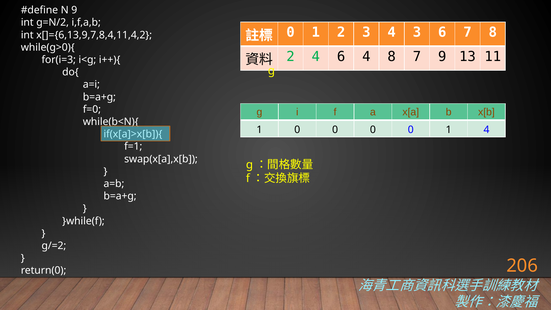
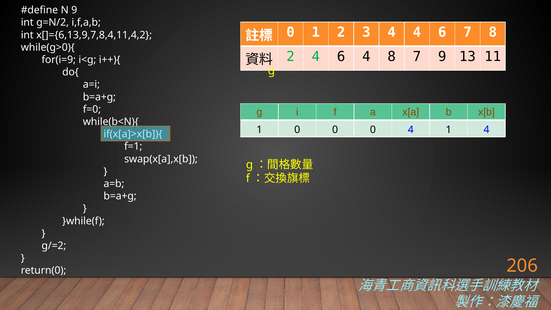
4 3: 3 -> 4 (417, 32)
for(i=3: for(i=3 -> for(i=9 (59, 60)
0 0 0 0: 0 -> 4 (411, 130)
